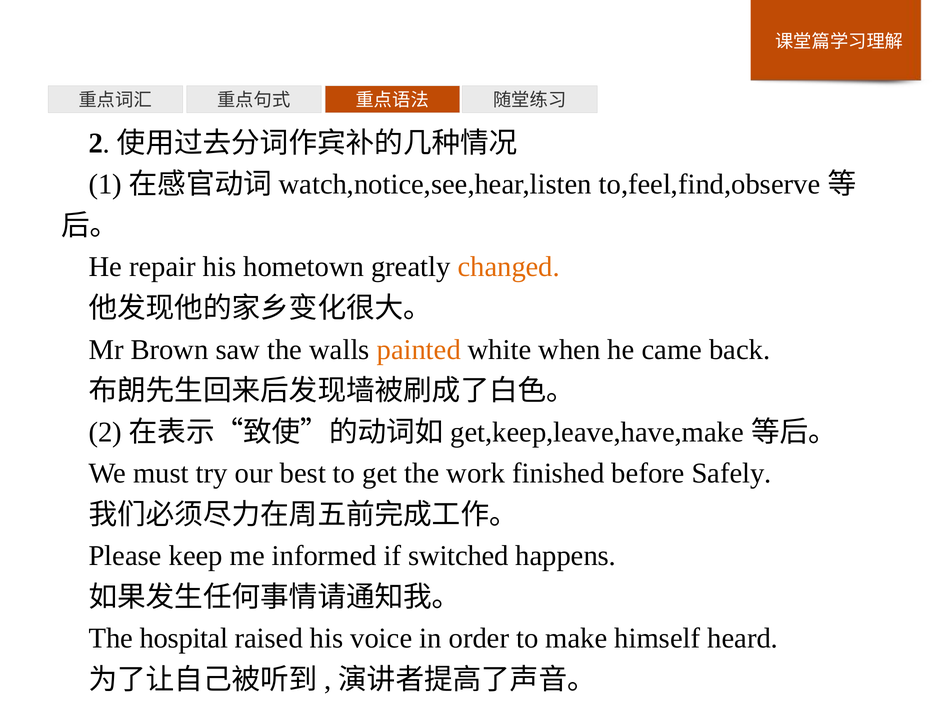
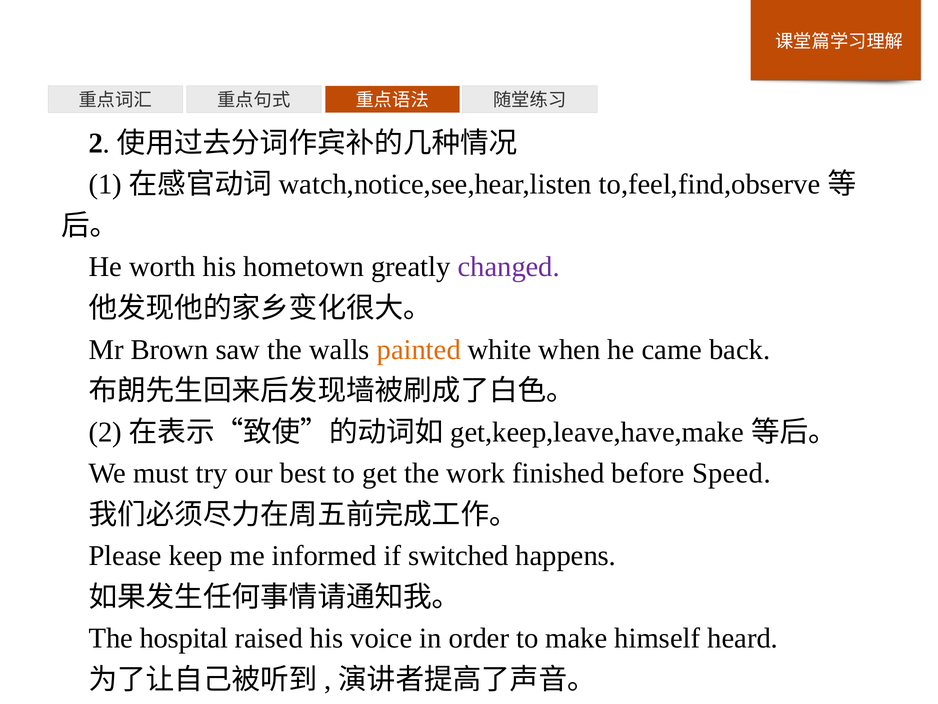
repair: repair -> worth (162, 267)
changed colour: orange -> purple (509, 267)
Safely: Safely -> Speed (731, 473)
